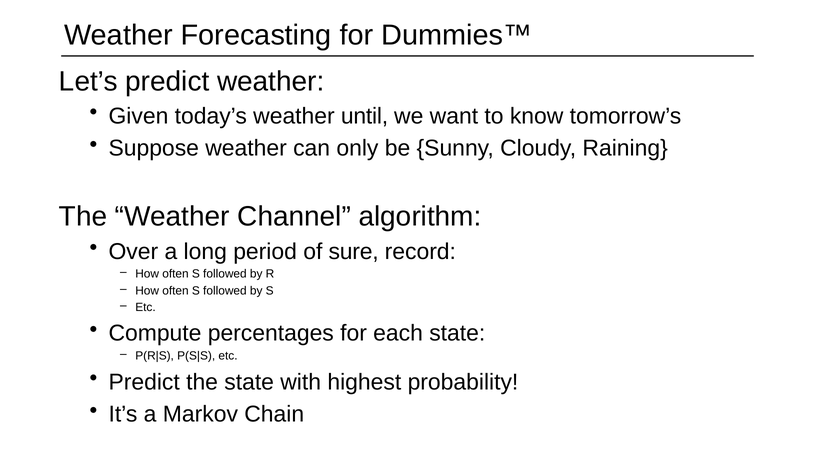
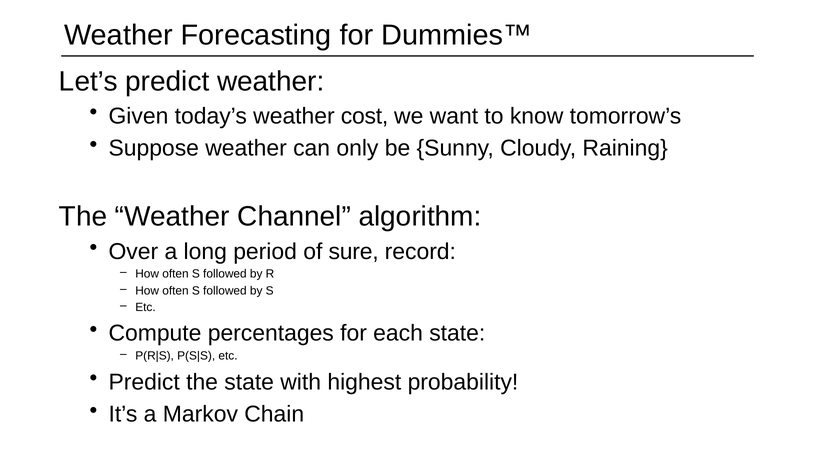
until: until -> cost (365, 116)
